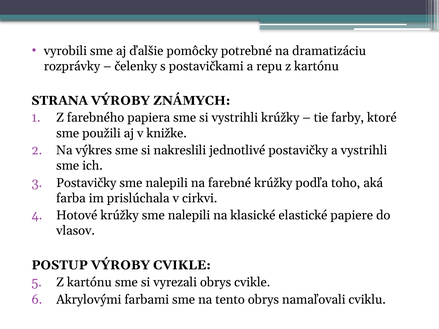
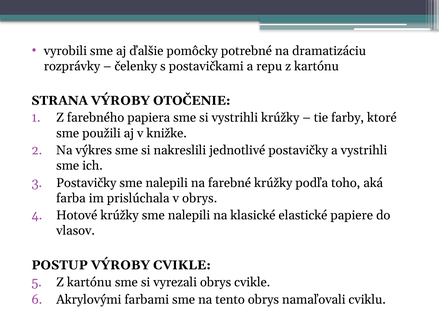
ZNÁMYCH: ZNÁMYCH -> OTOČENIE (192, 101)
v cirkvi: cirkvi -> obrys (200, 198)
